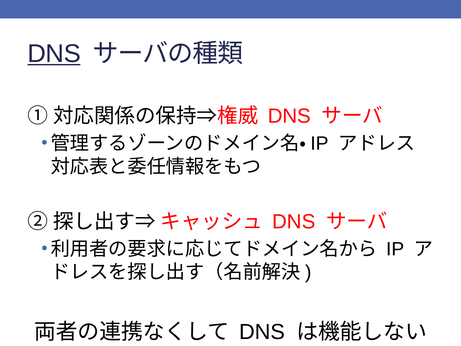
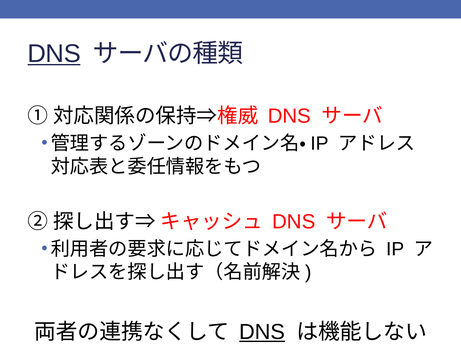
DNS underline: none -> present (262, 332)
